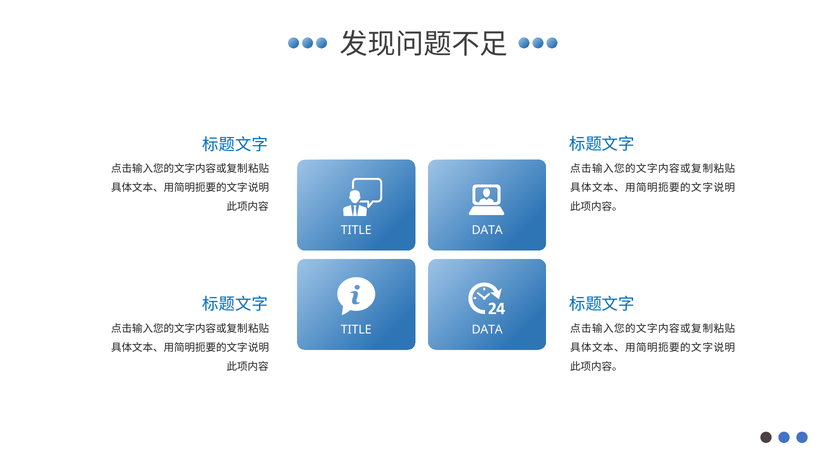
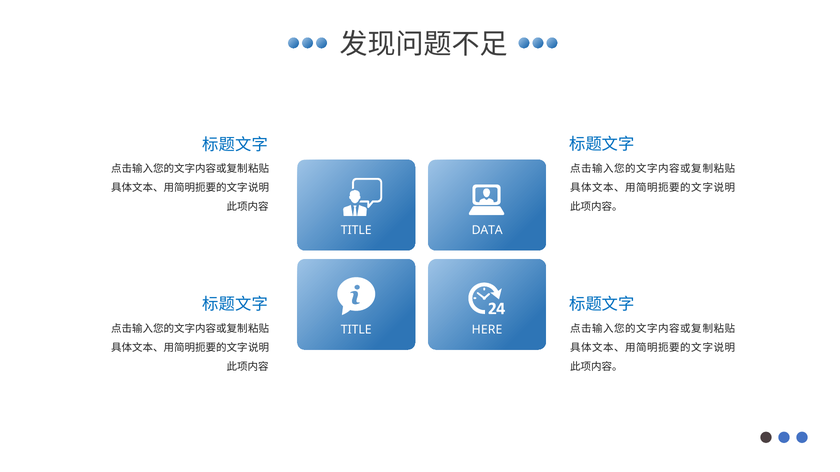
DATA: DATA -> HERE (487, 330)
